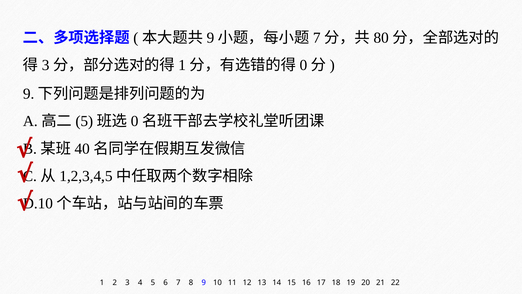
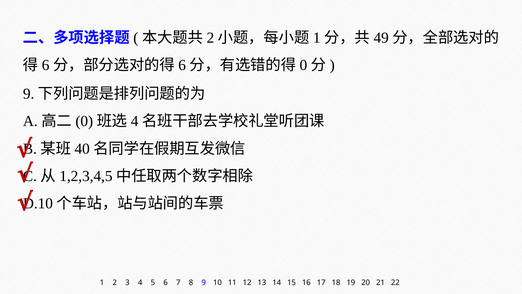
9: 9 -> 2 (210, 38)
7: 7 -> 1 (317, 38)
80: 80 -> 49 (381, 38)
3: 3 -> 6 (46, 65)
1: 1 -> 6 (182, 65)
5: 5 -> 0 (84, 121)
0: 0 -> 4 (135, 121)
